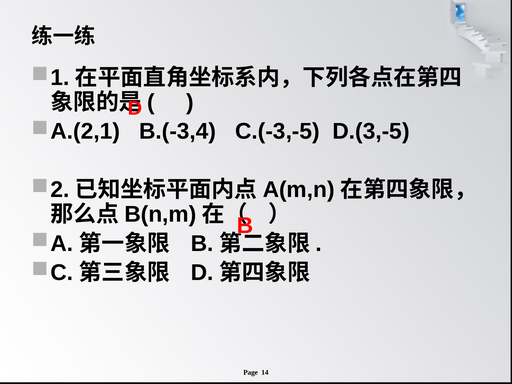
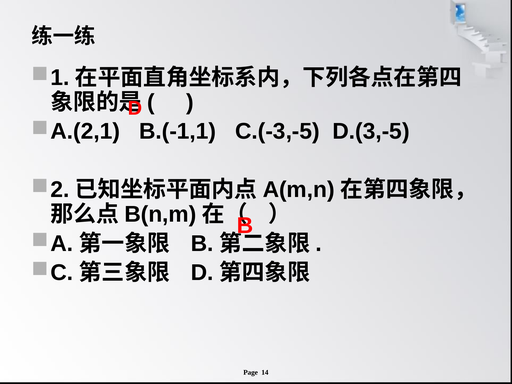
B.(-3,4: B.(-3,4 -> B.(-1,1 (178, 131)
